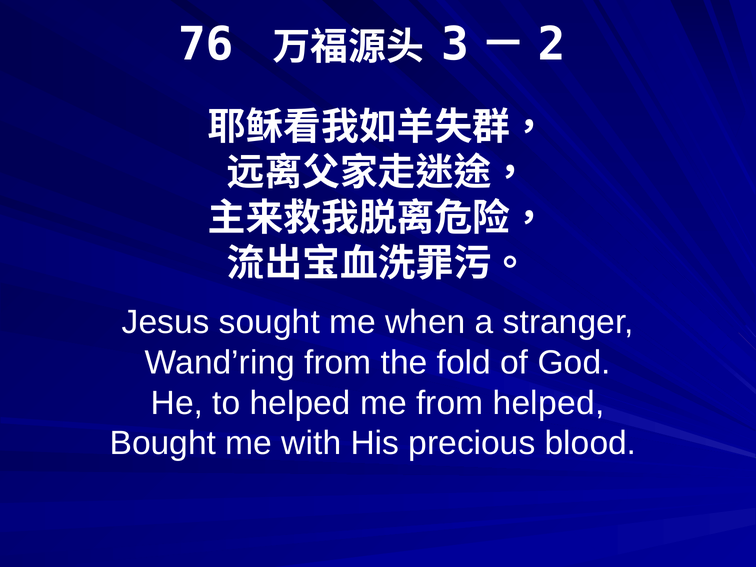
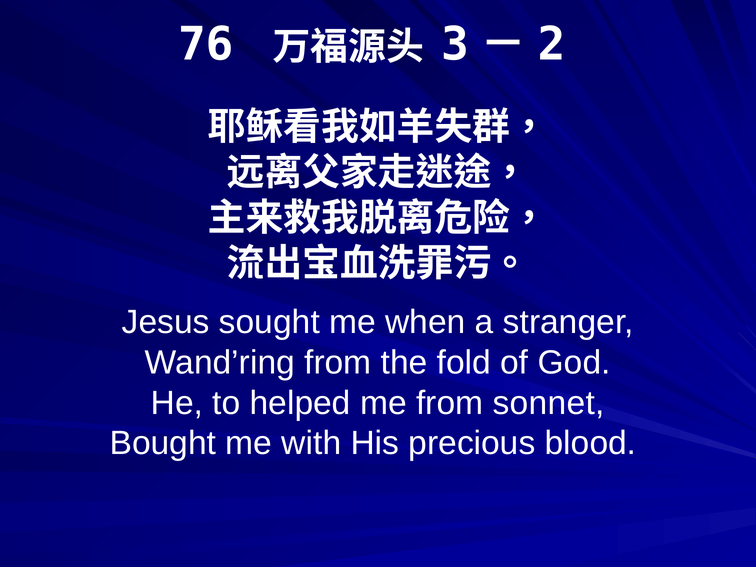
from helped: helped -> sonnet (549, 403)
